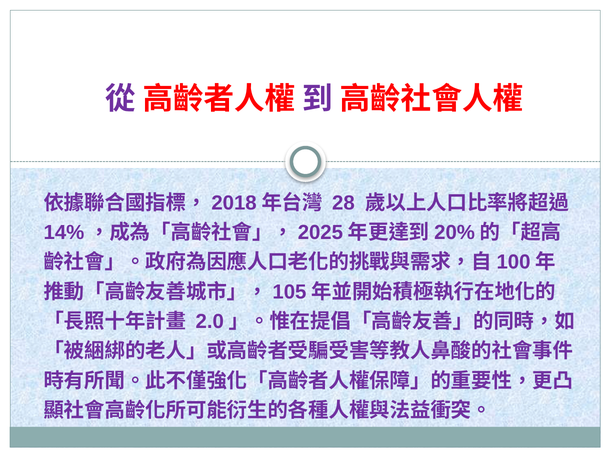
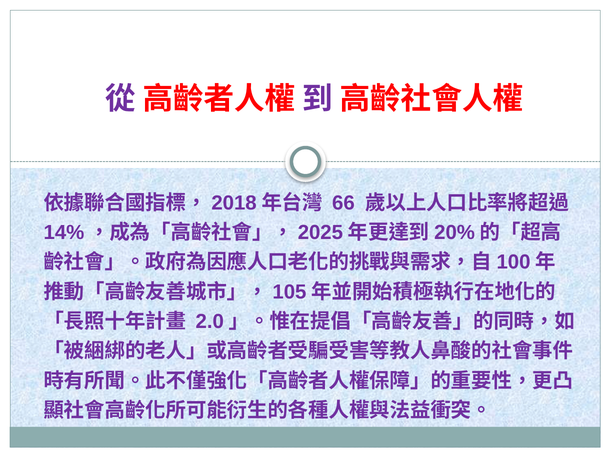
28: 28 -> 66 (343, 203)
